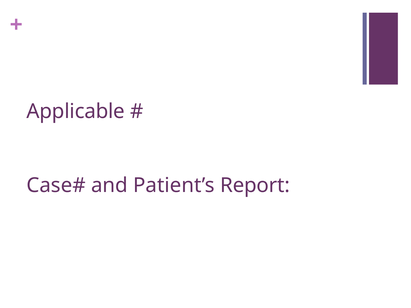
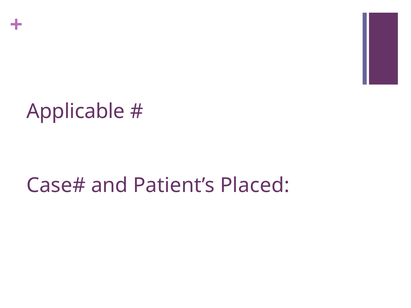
Report: Report -> Placed (255, 186)
